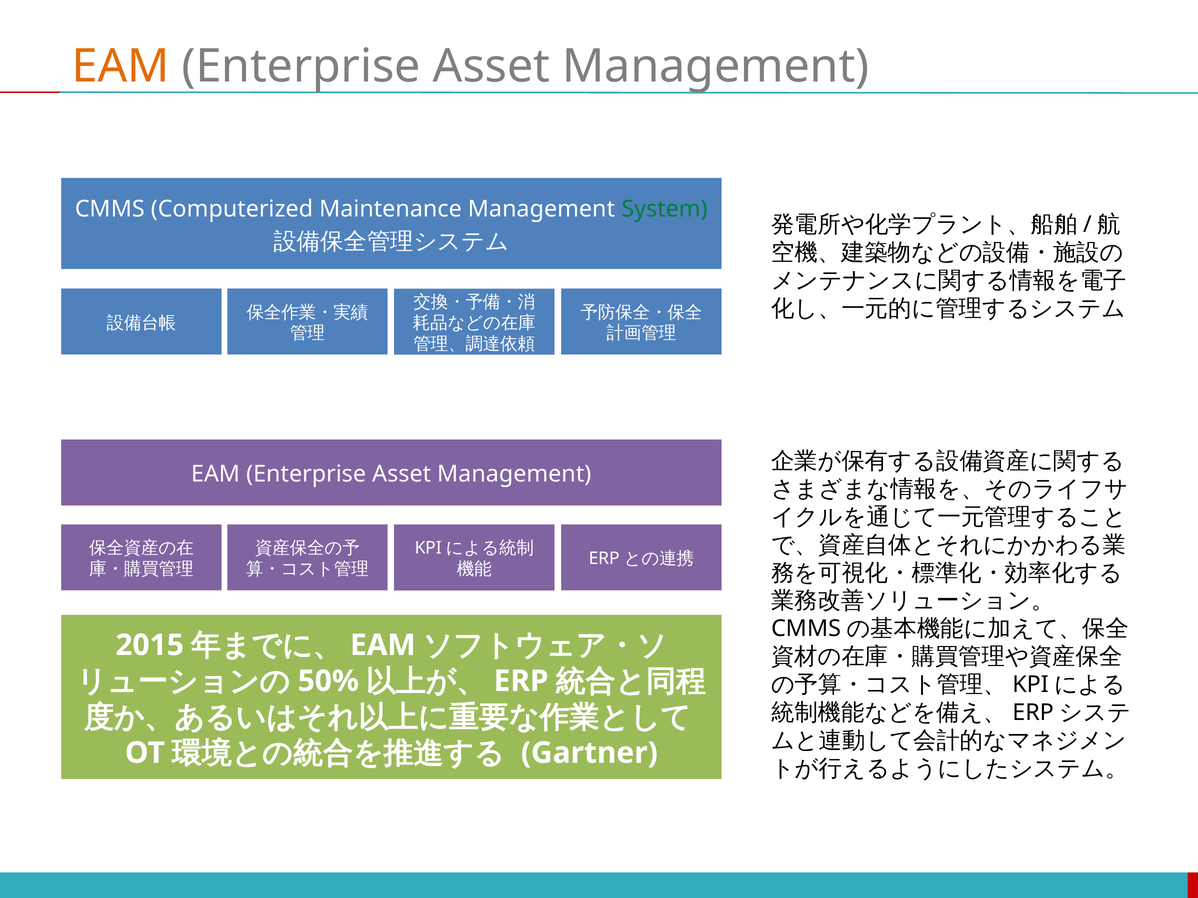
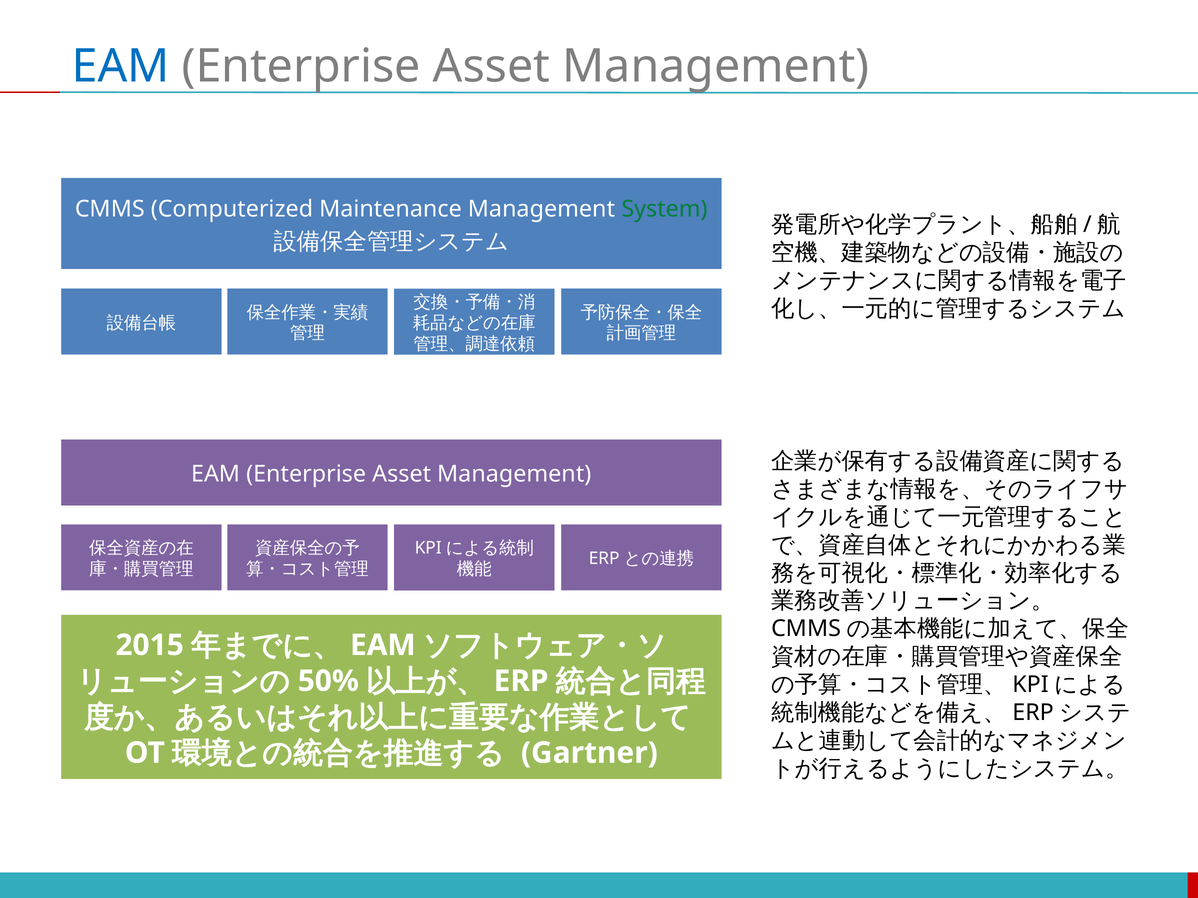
EAM colour: orange -> blue (121, 66)
